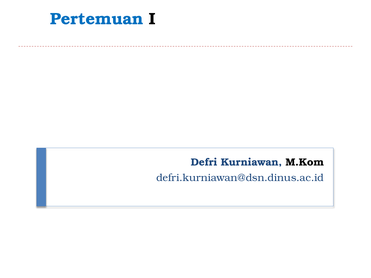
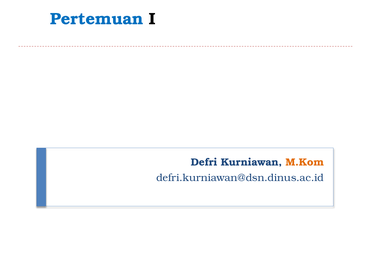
M.Kom colour: black -> orange (305, 162)
